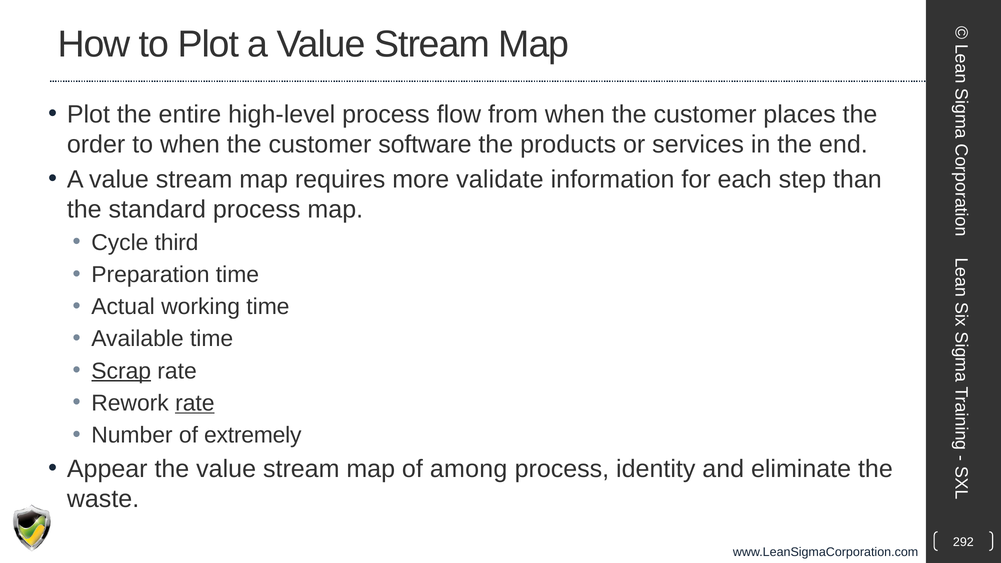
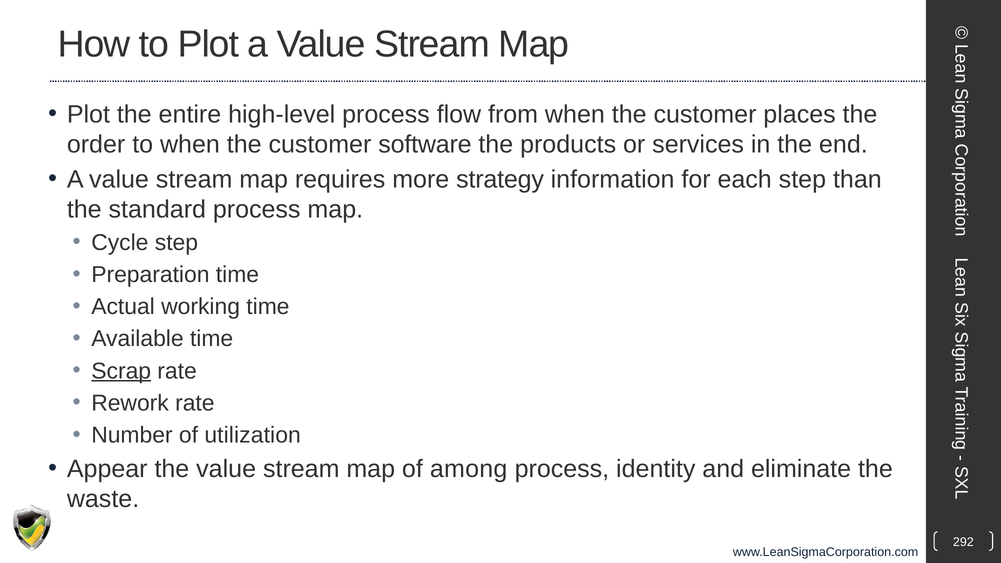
validate: validate -> strategy (500, 179)
Cycle third: third -> step (176, 243)
rate underline: present -> none (195, 403)
extremely: extremely -> utilization (253, 435)
